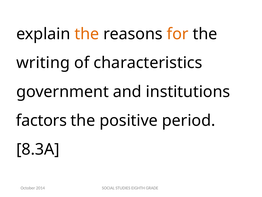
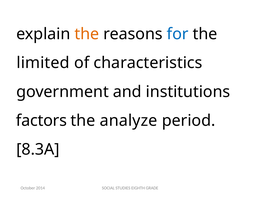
for colour: orange -> blue (178, 34)
writing: writing -> limited (43, 63)
positive: positive -> analyze (129, 120)
